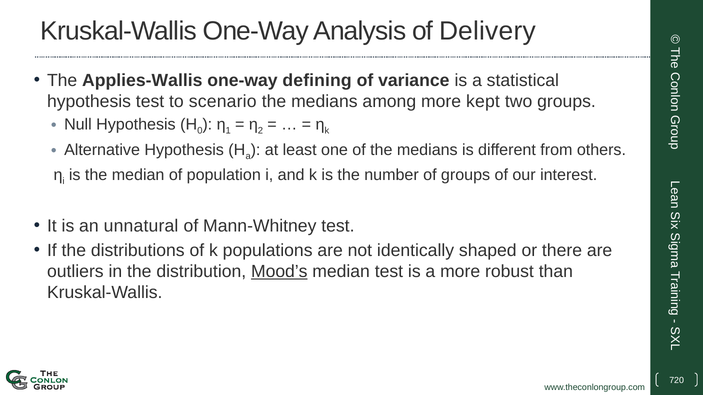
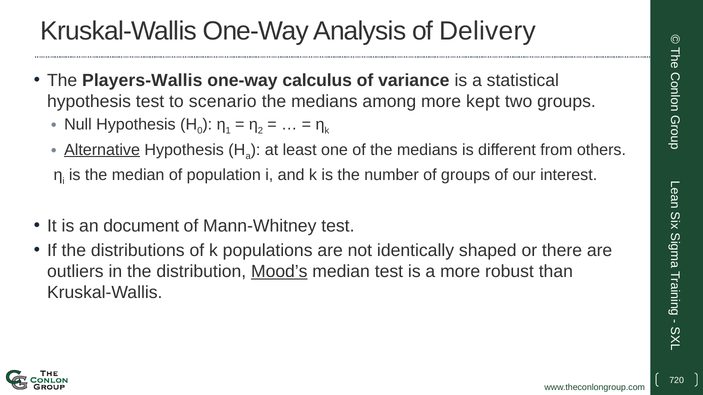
Applies-Wallis: Applies-Wallis -> Players-Wallis (142, 80)
defining: defining -> calculus (317, 80)
Alternative underline: none -> present (102, 150)
unnatural: unnatural -> document (141, 226)
